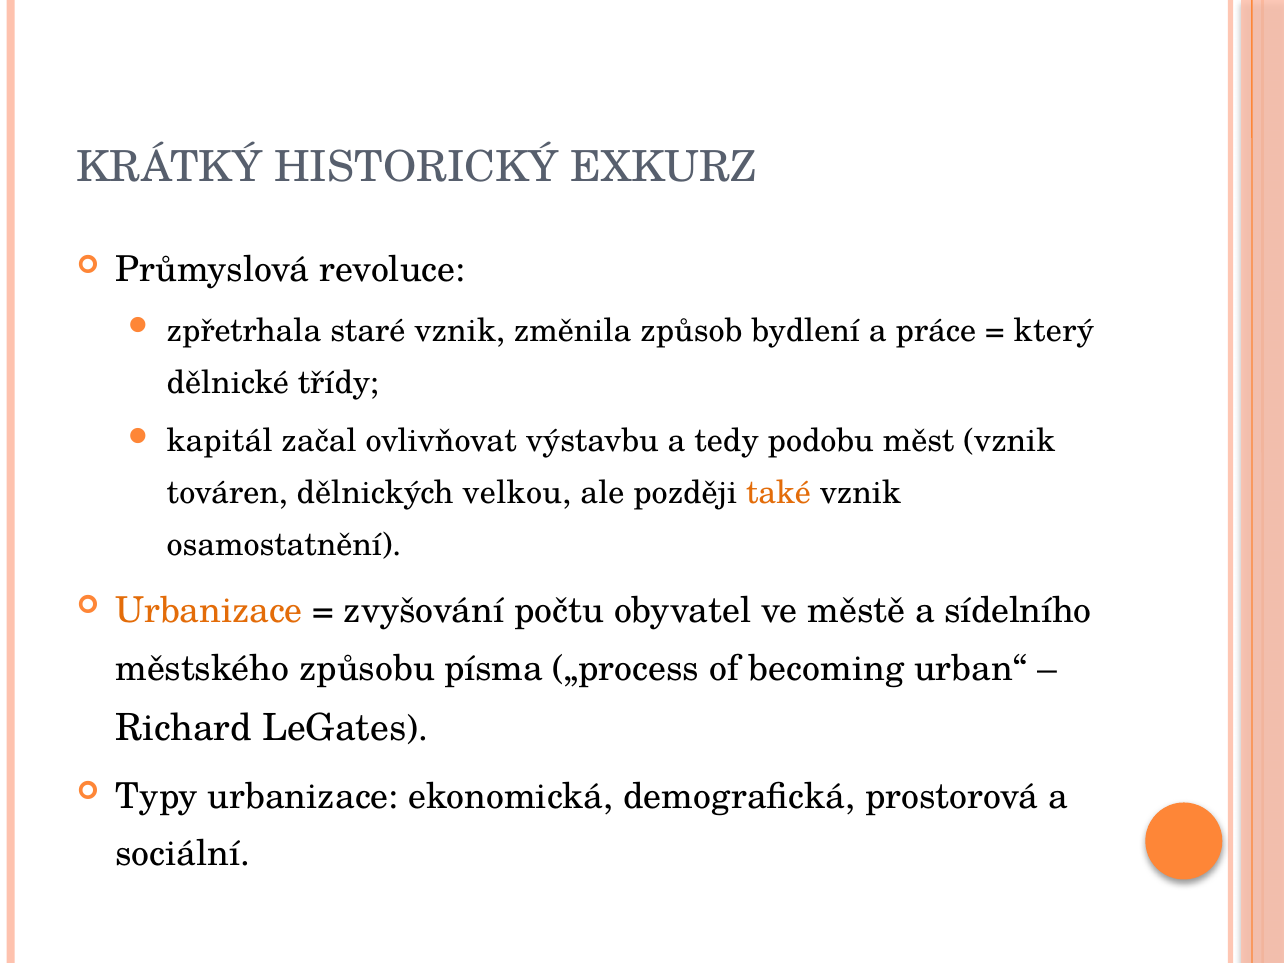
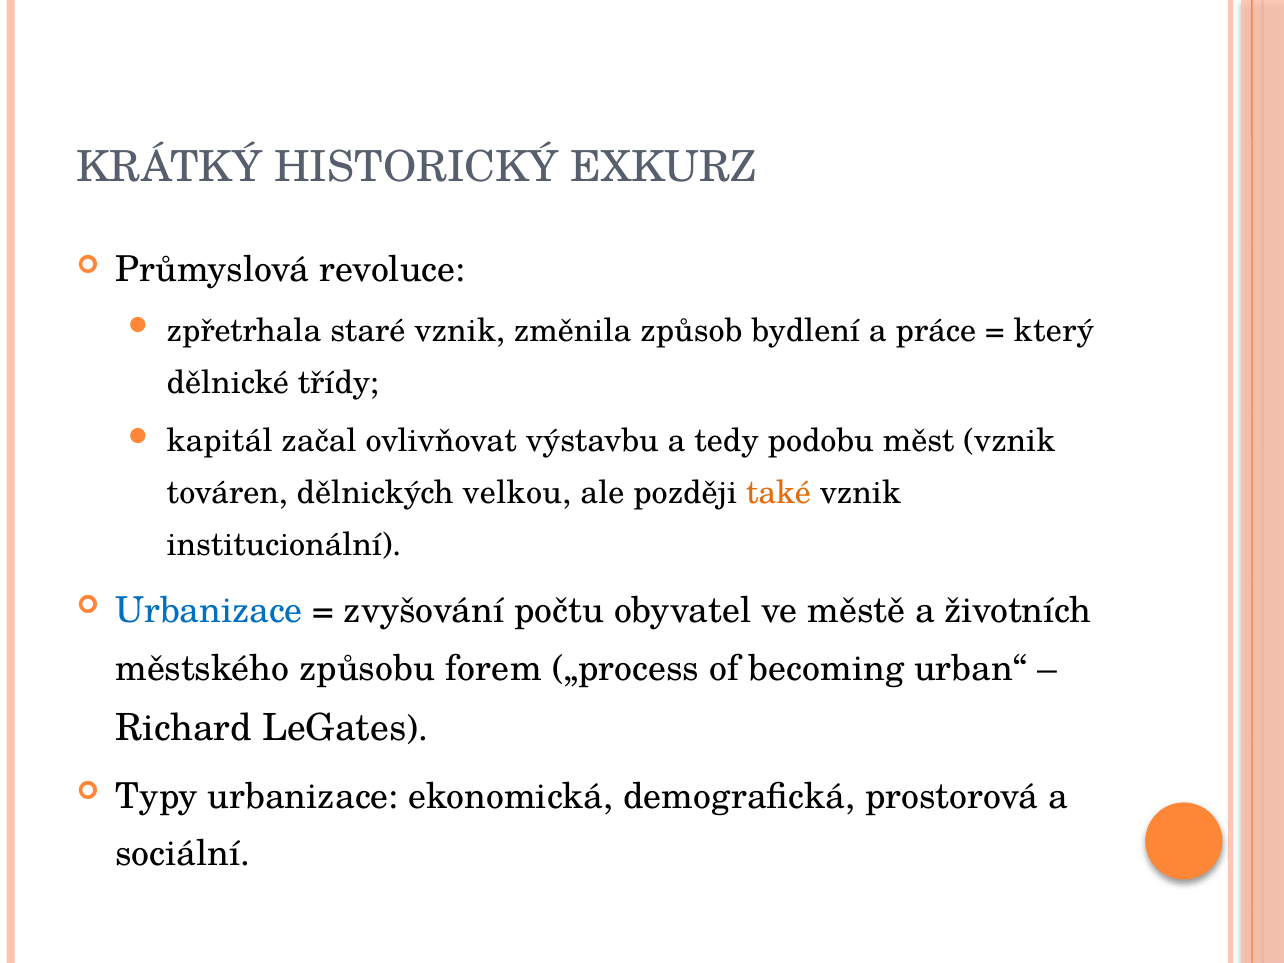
osamostatnění: osamostatnění -> institucionální (284, 545)
Urbanizace colour: orange -> blue (209, 611)
sídelního: sídelního -> životních (1018, 611)
písma: písma -> forem (493, 668)
